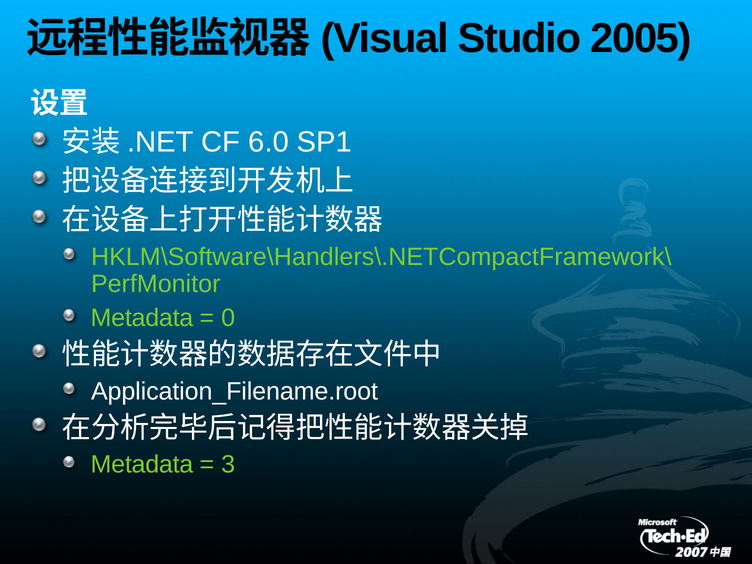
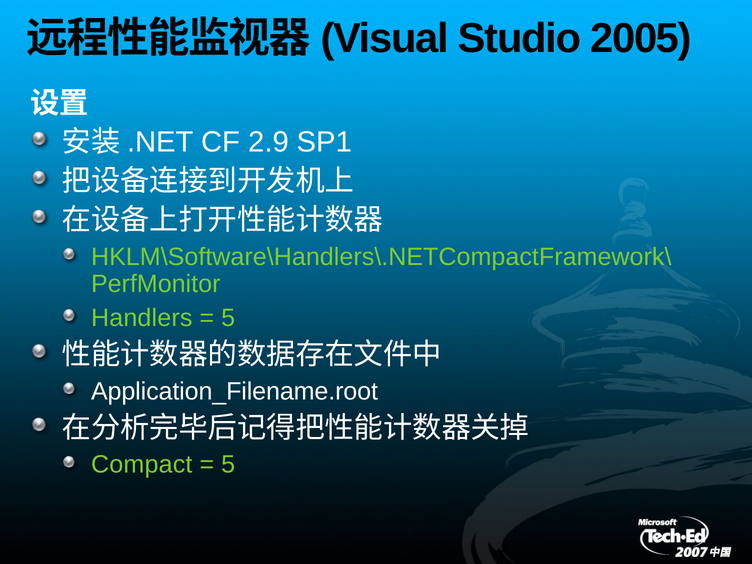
6.0: 6.0 -> 2.9 (269, 142)
Metadata: Metadata -> Handlers (142, 318)
0: 0 -> 5 (228, 318)
Metadata: Metadata -> Compact (142, 465)
3: 3 -> 5 (228, 465)
